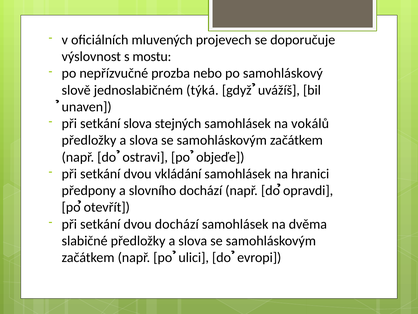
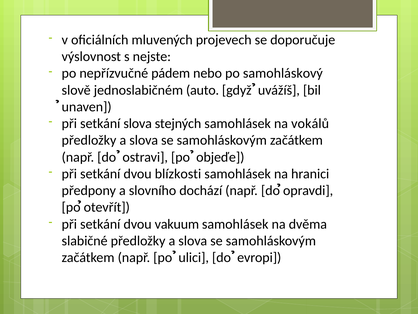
mostu: mostu -> nejste (152, 57)
prozba: prozba -> pádem (171, 73)
týká: týká -> auto (203, 90)
vkládání: vkládání -> blízkosti (178, 174)
dvou dochází: dochází -> vakuum (177, 224)
